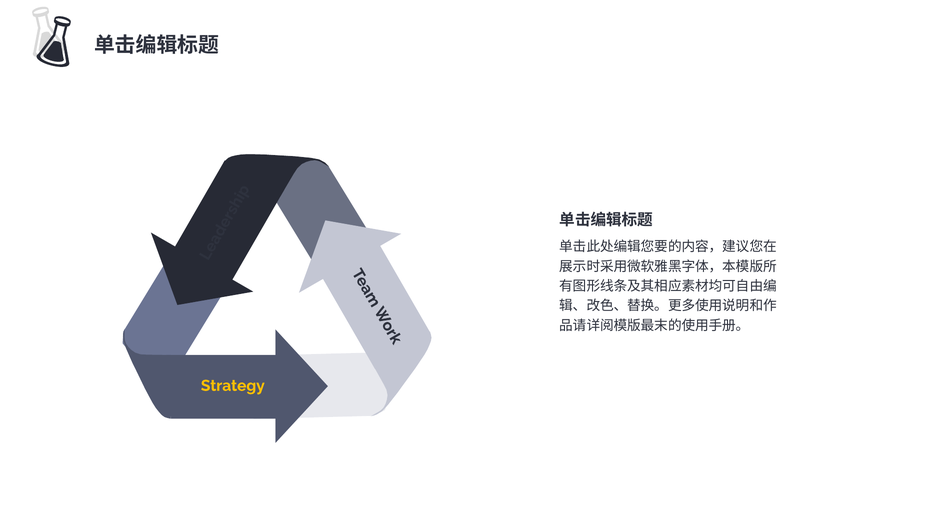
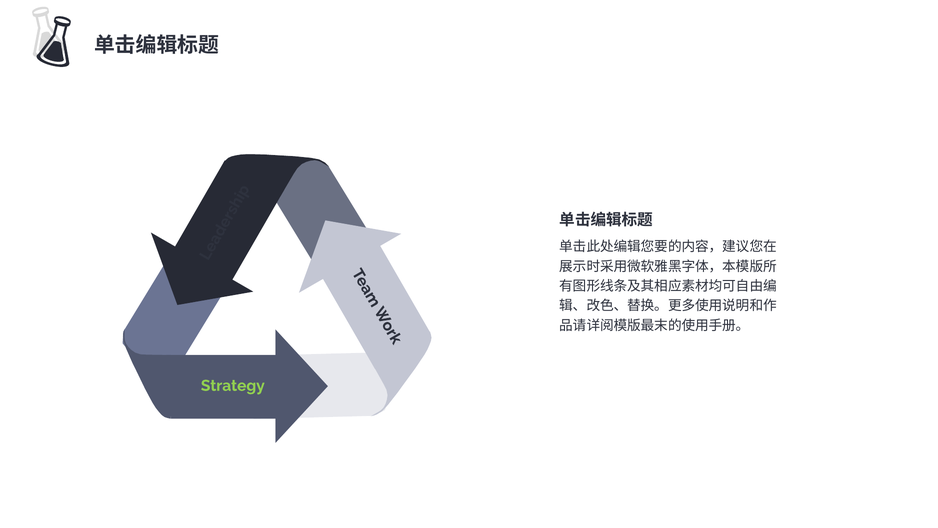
Strategy colour: yellow -> light green (233, 385)
